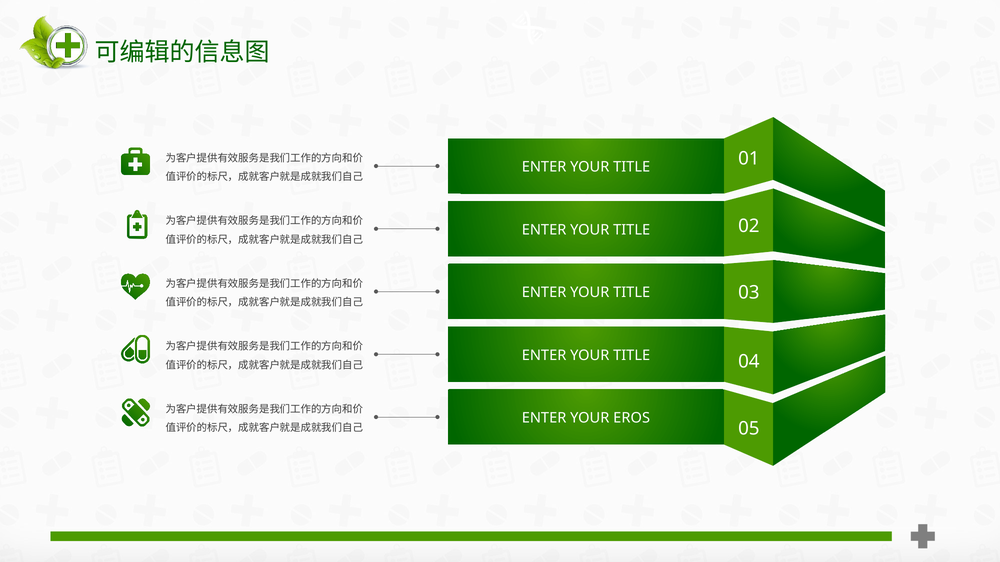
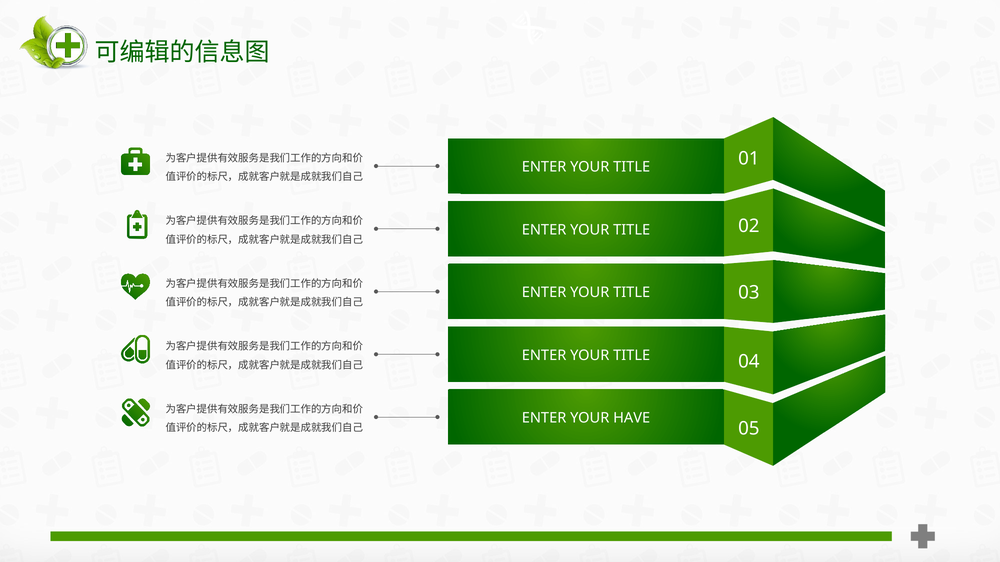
EROS: EROS -> HAVE (632, 418)
